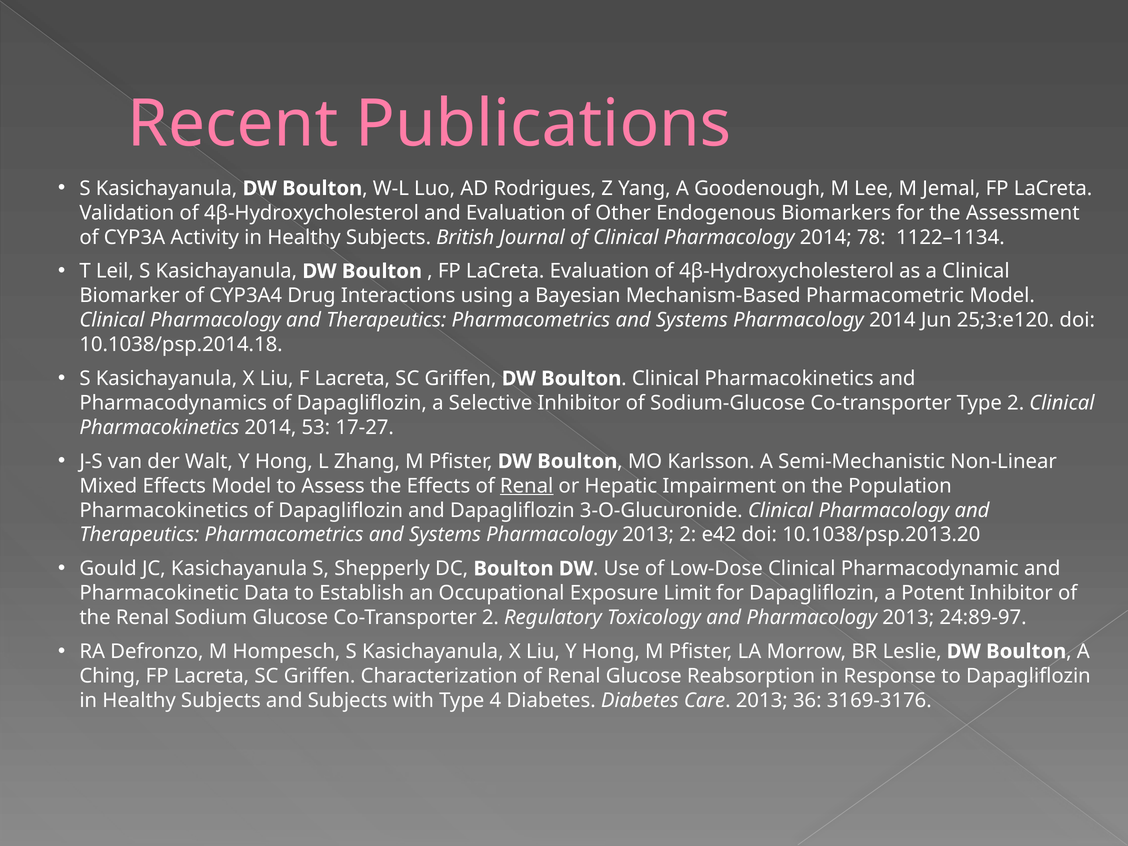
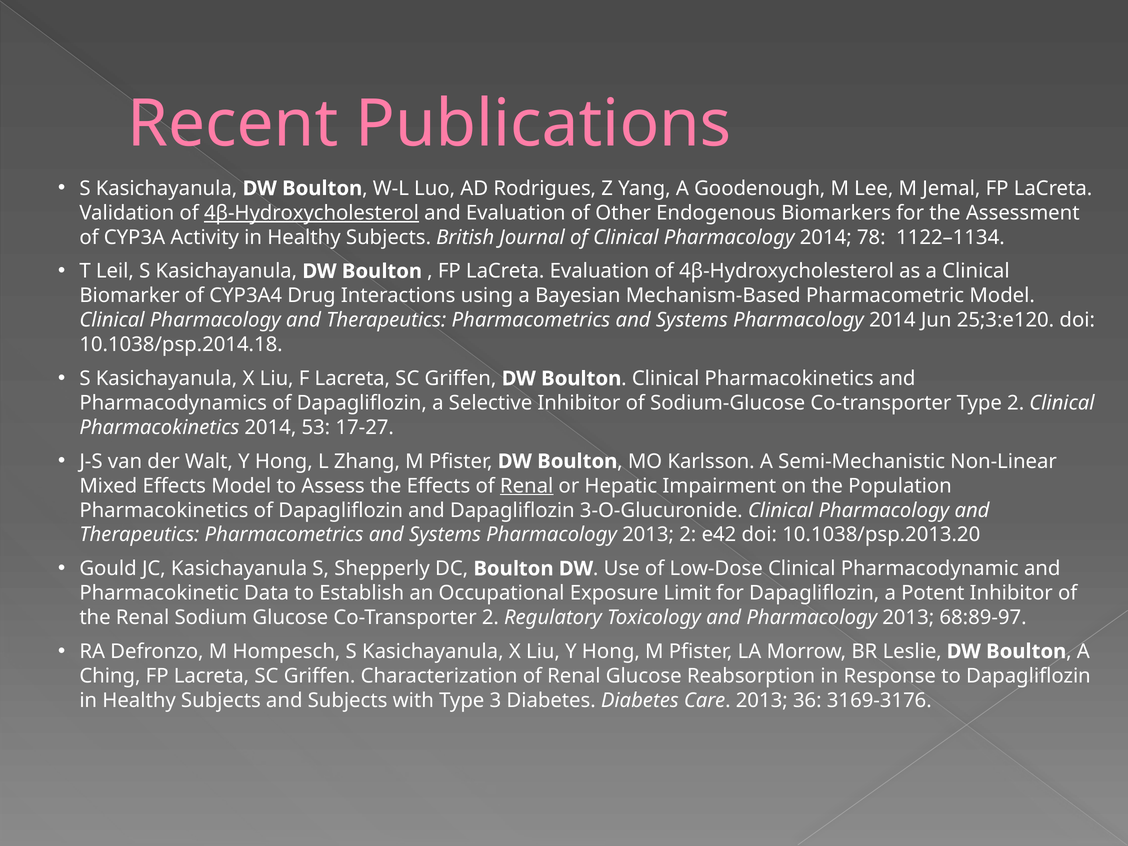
4β-Hydroxycholesterol underline: none -> present (312, 213)
24:89-97: 24:89-97 -> 68:89-97 (983, 618)
4: 4 -> 3 (495, 700)
